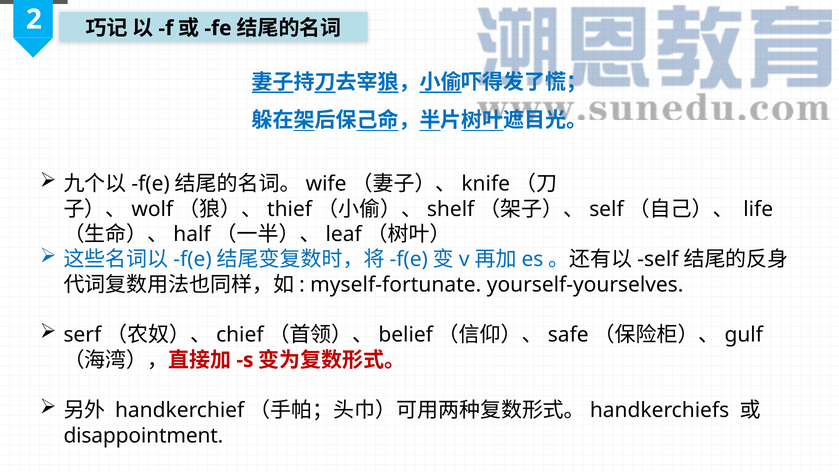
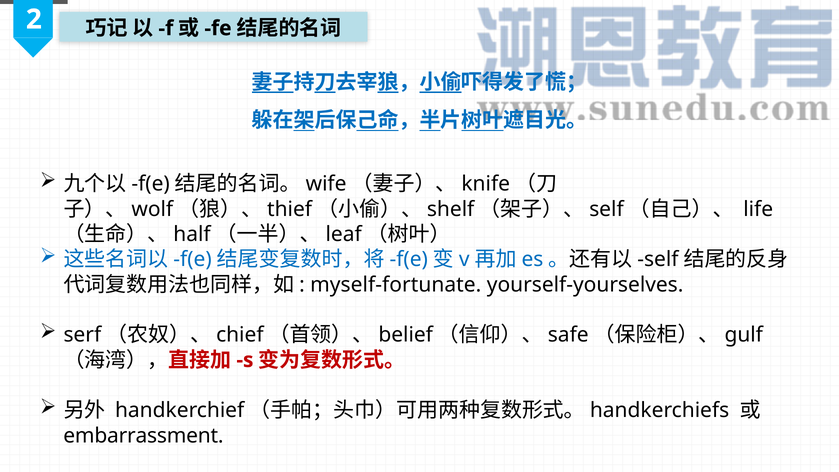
disappointment: disappointment -> embarrassment (143, 435)
